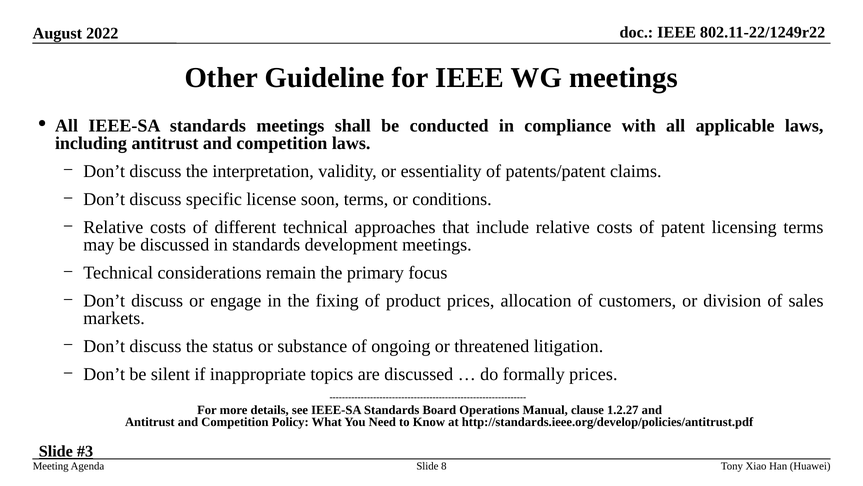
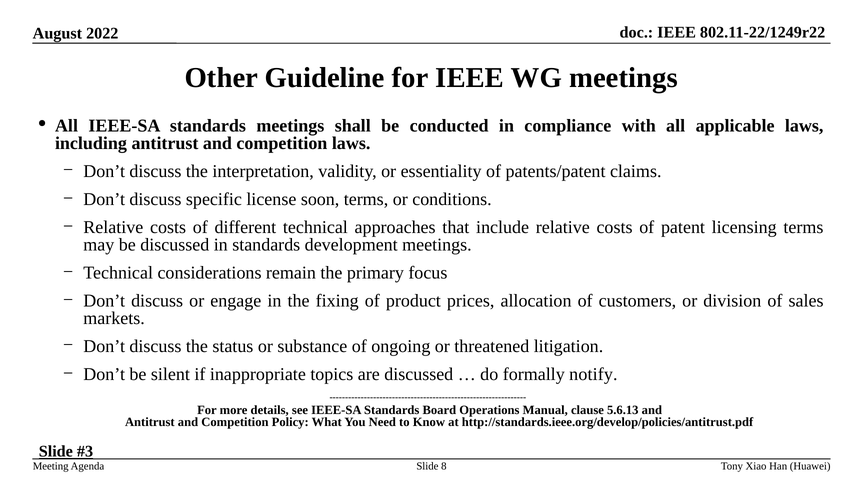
formally prices: prices -> notify (593, 374)
1.2.27: 1.2.27 -> 5.6.13 (623, 410)
